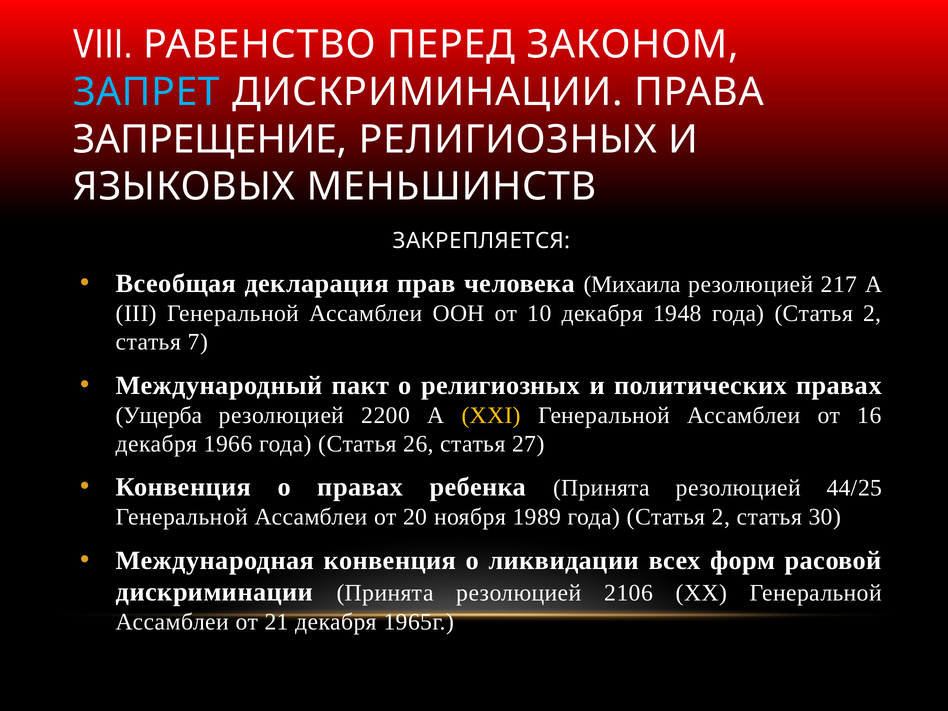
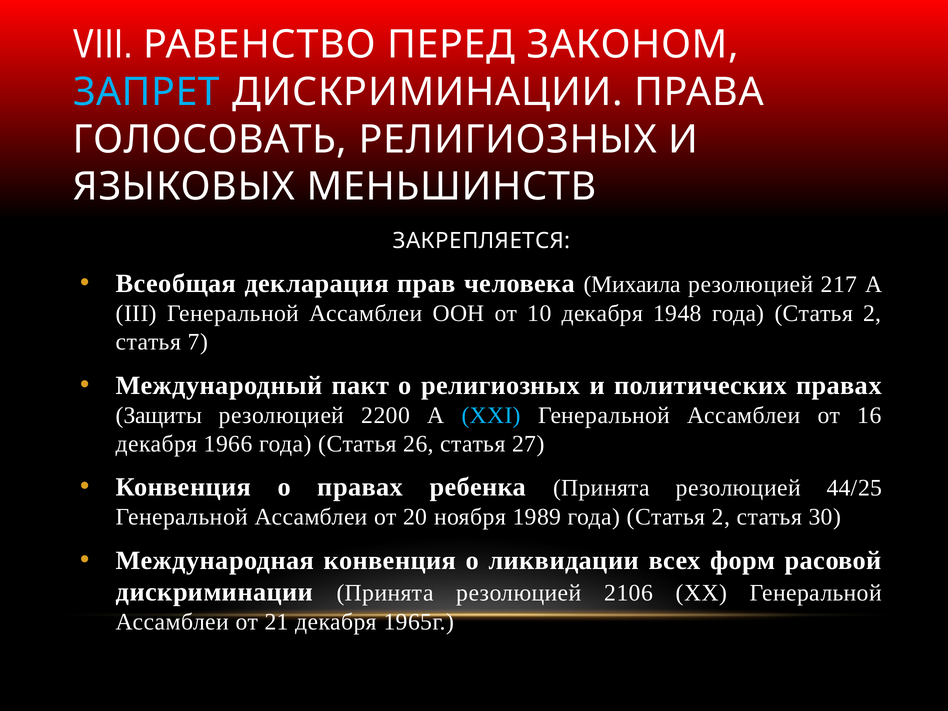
ЗАПРЕЩЕНИЕ: ЗАПРЕЩЕНИЕ -> ГОЛОСОВАТЬ (210, 140)
Ущерба: Ущерба -> Защиты (159, 415)
XXI colour: yellow -> light blue (491, 415)
